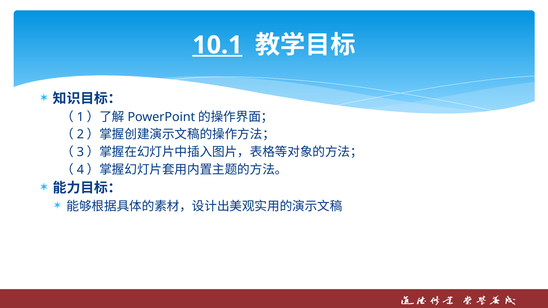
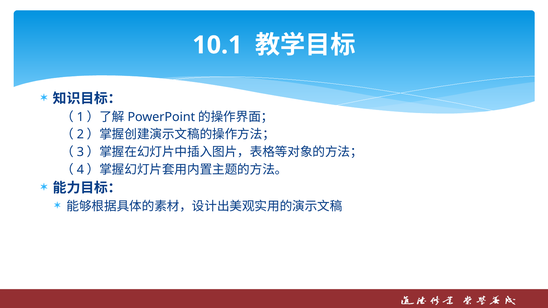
10.1 underline: present -> none (217, 45)
